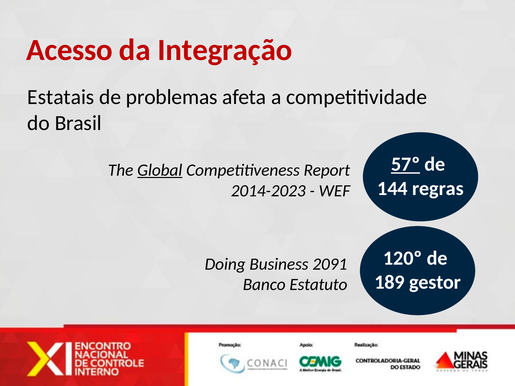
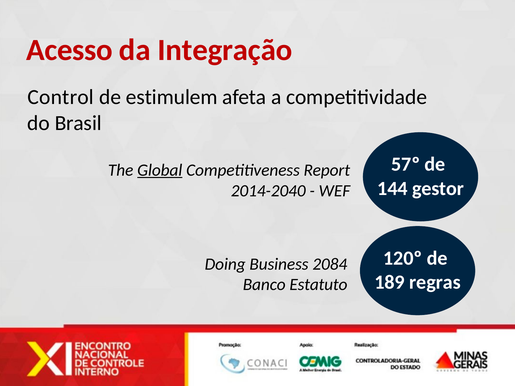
Estatais: Estatais -> Control (61, 97)
problemas: problemas -> estimulem (172, 97)
57º underline: present -> none (406, 164)
regras: regras -> gestor (438, 189)
2014-2023: 2014-2023 -> 2014-2040 (268, 191)
2091: 2091 -> 2084 (330, 264)
gestor: gestor -> regras (435, 282)
